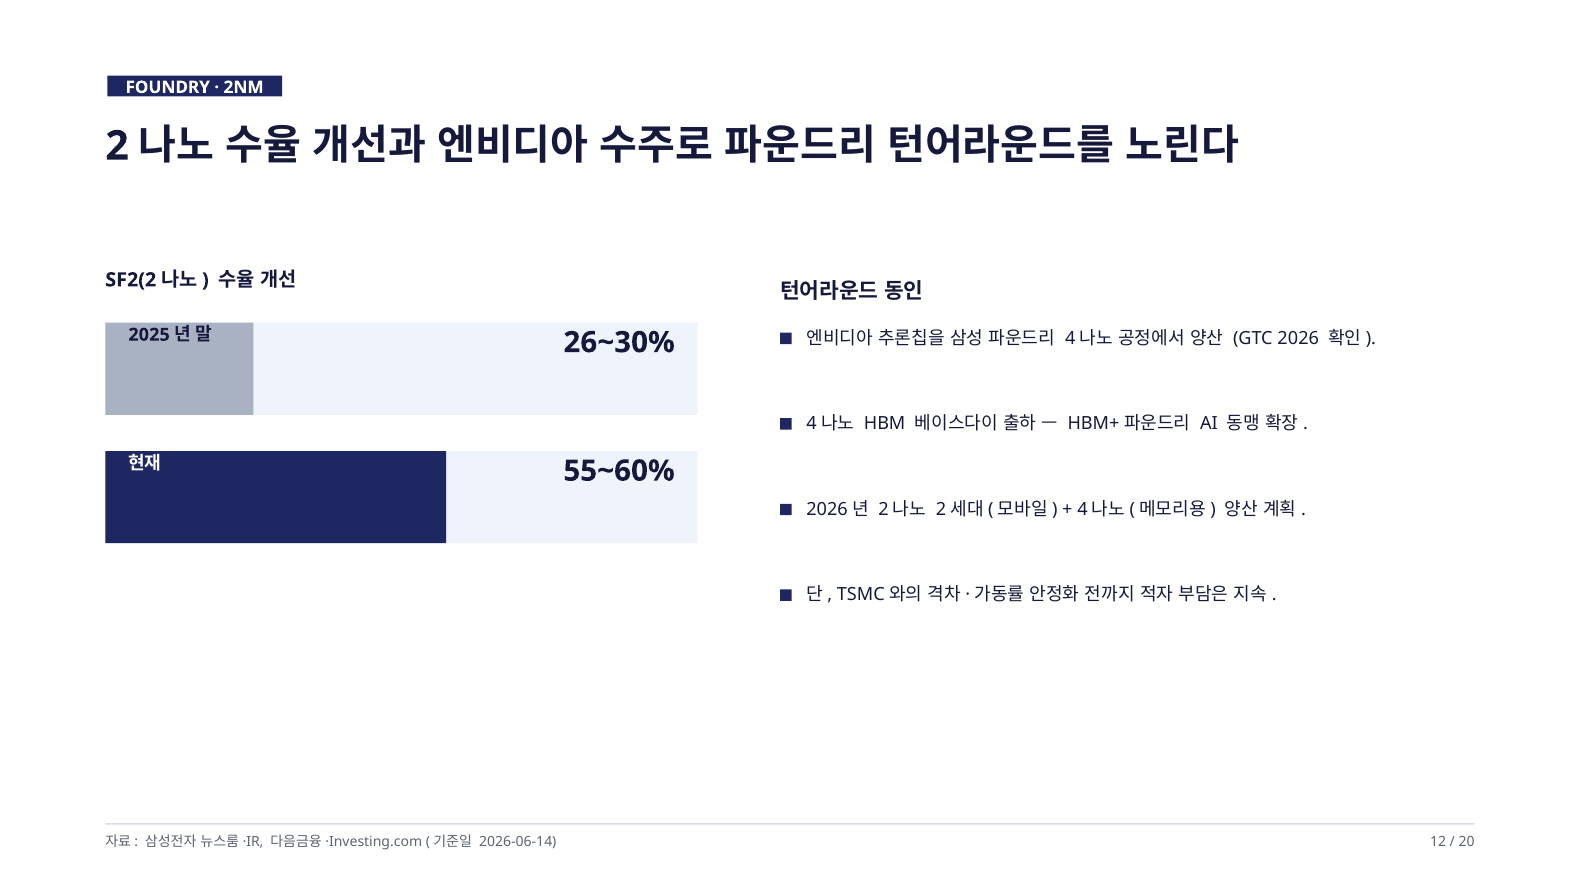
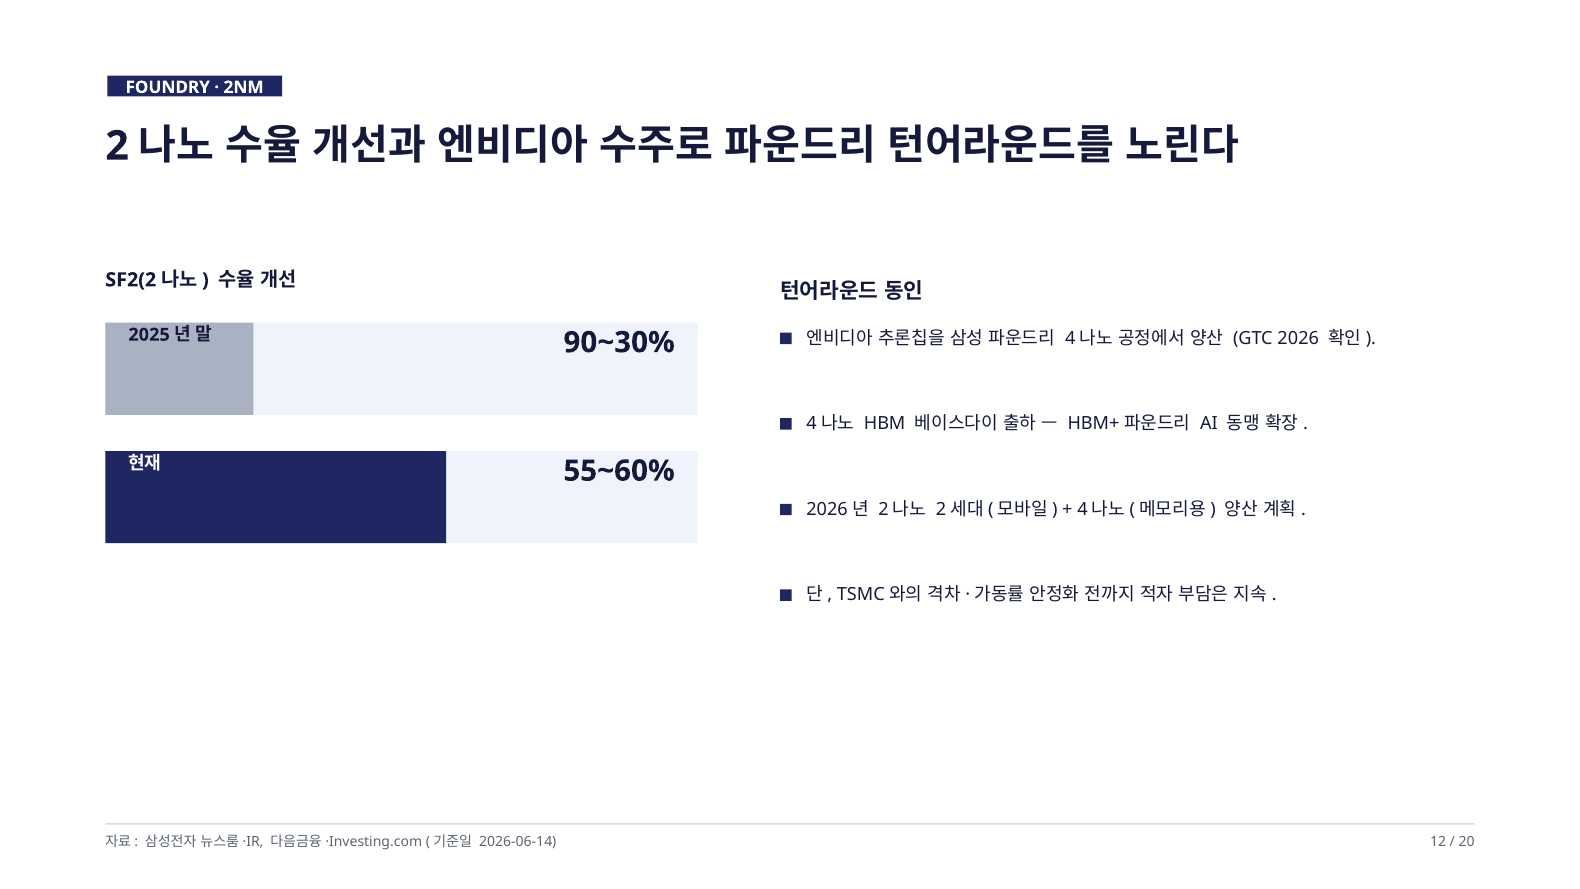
26~30%: 26~30% -> 90~30% (619, 342)
